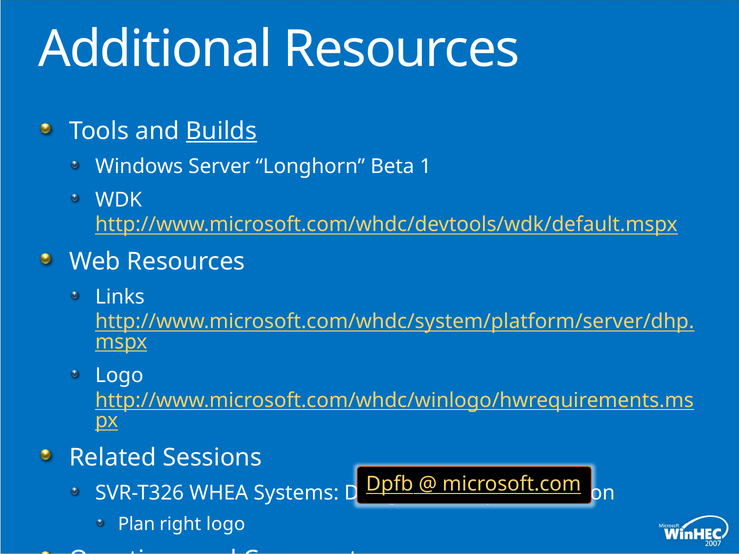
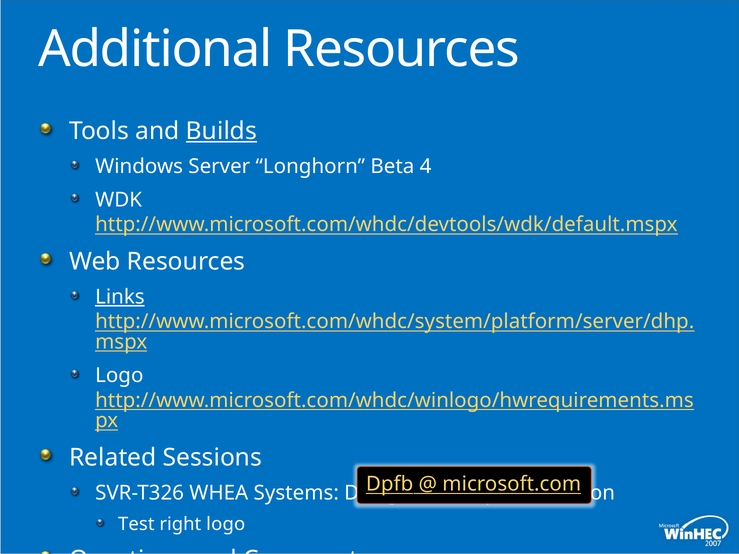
1: 1 -> 4 (426, 167)
Links underline: none -> present (120, 297)
Plan: Plan -> Test (136, 525)
